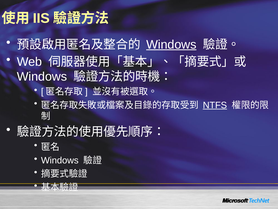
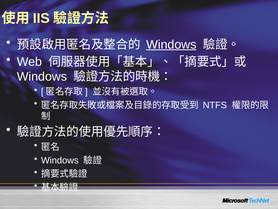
NTFS underline: present -> none (215, 105)
